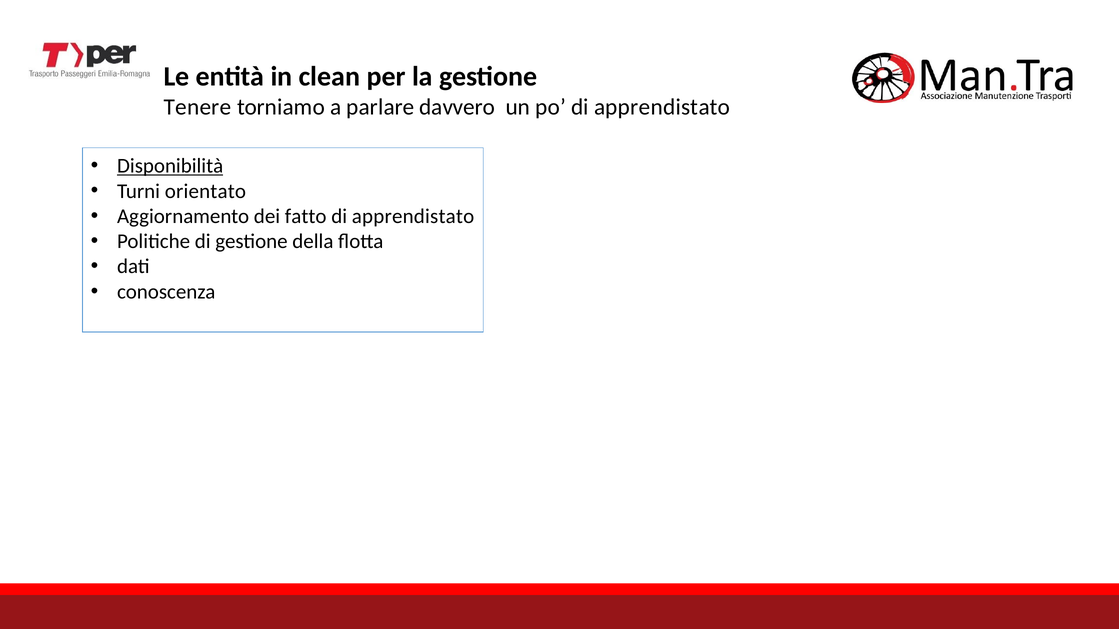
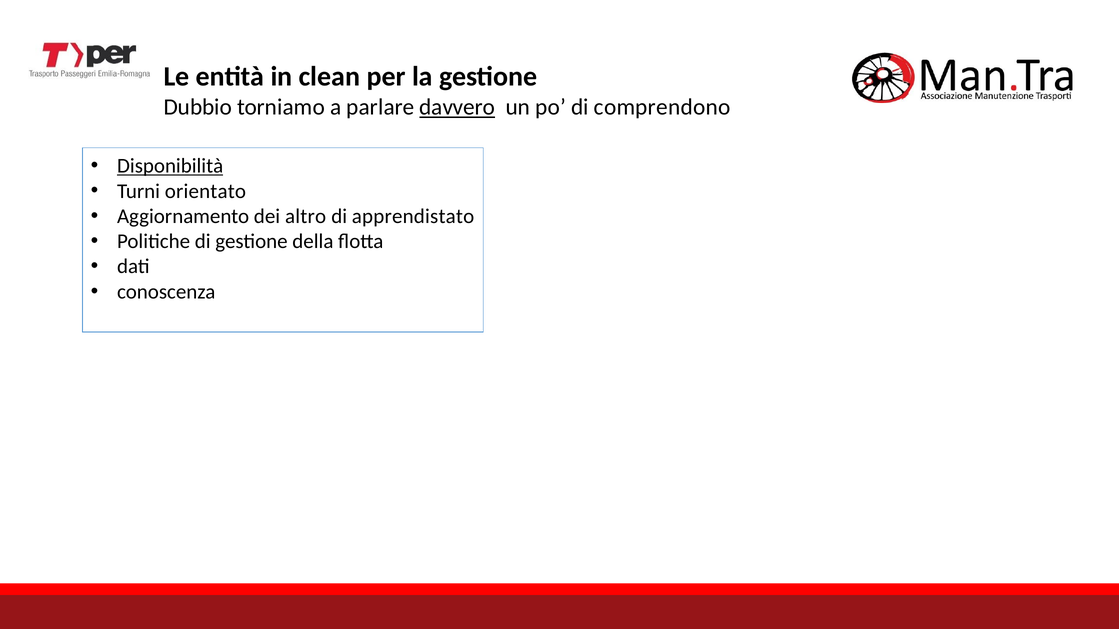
Tenere: Tenere -> Dubbio (198, 107)
davvero underline: none -> present (457, 107)
po di apprendistato: apprendistato -> comprendono (662, 107)
fatto: fatto -> altro (306, 216)
